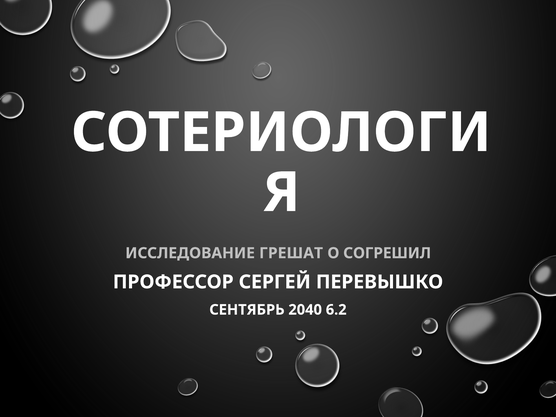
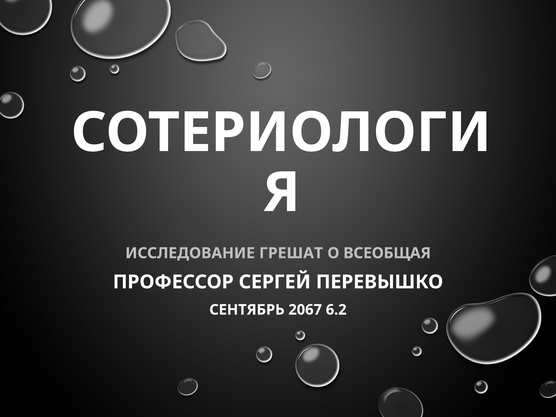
СОГРЕШИЛ: СОГРЕШИЛ -> ВСЕОБЩАЯ (387, 253)
2040: 2040 -> 2067 (305, 310)
